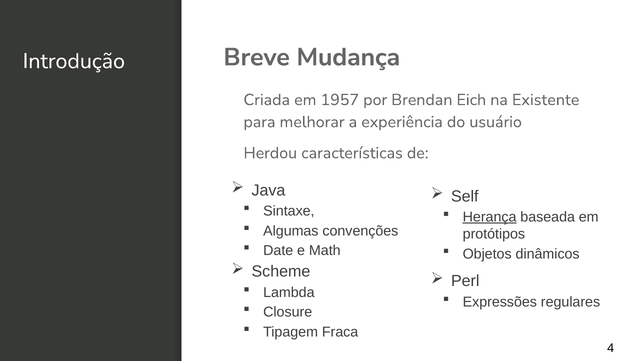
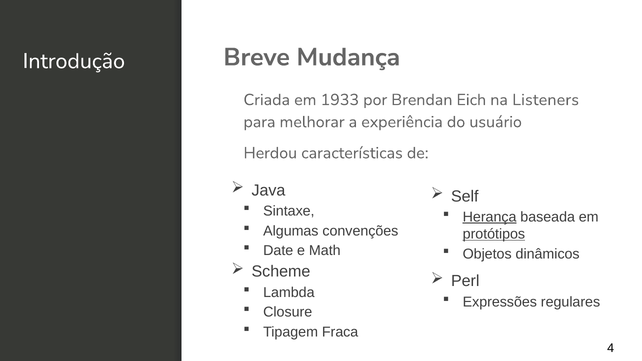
1957: 1957 -> 1933 (340, 100)
Existente: Existente -> Listeners (546, 100)
protótipos underline: none -> present (494, 234)
